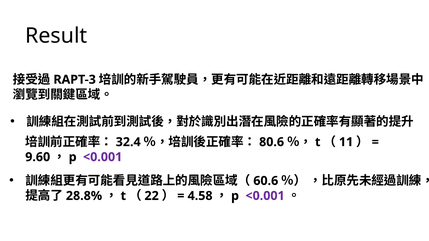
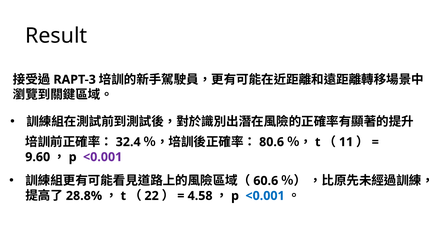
<0.001 colour: purple -> blue (265, 196)
